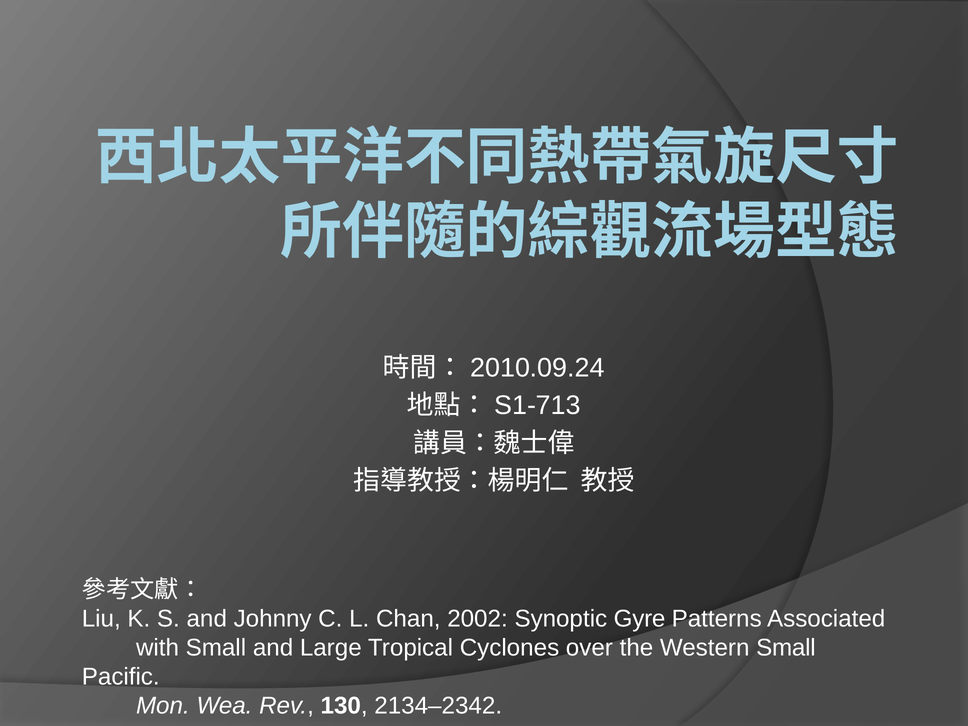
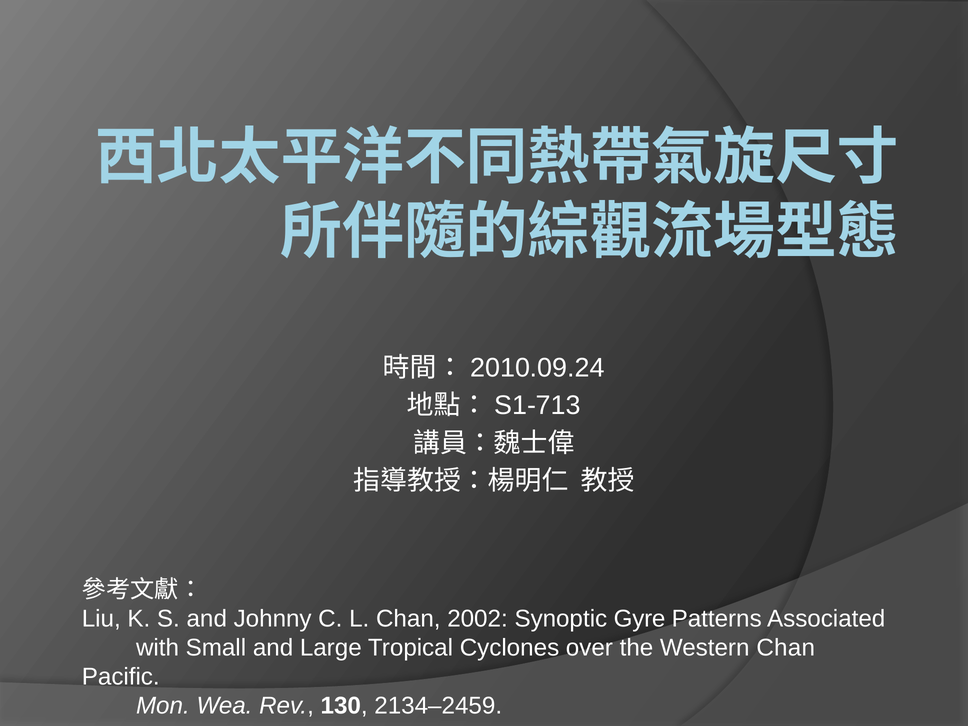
Western Small: Small -> Chan (786, 648)
2134–2342: 2134–2342 -> 2134–2459 (438, 706)
